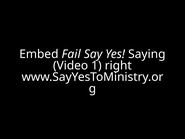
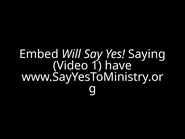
Fail: Fail -> Will (71, 54)
right: right -> have (118, 65)
